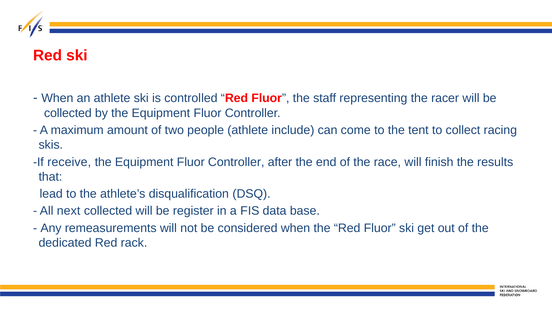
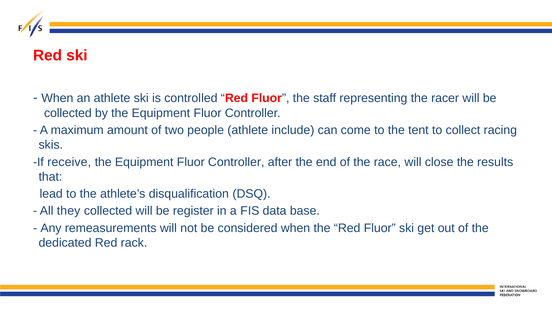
finish: finish -> close (439, 162)
next: next -> they (69, 211)
